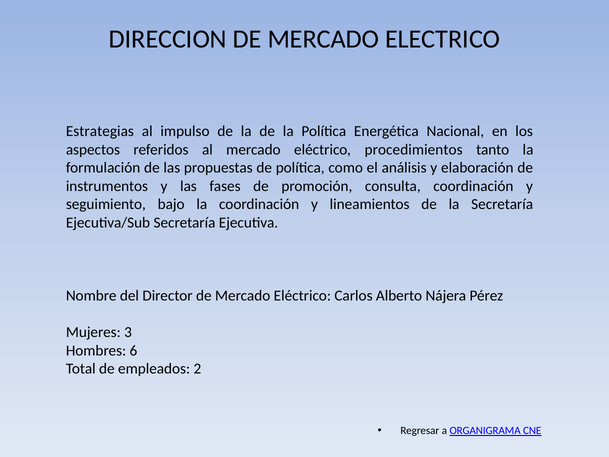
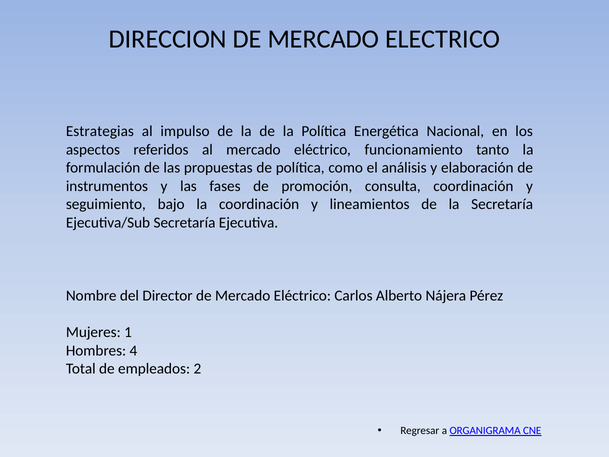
procedimientos: procedimientos -> funcionamiento (414, 150)
3: 3 -> 1 (128, 332)
6: 6 -> 4 (133, 350)
